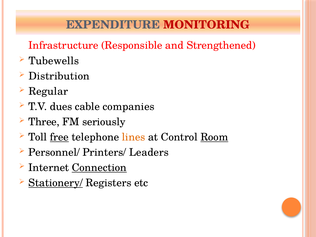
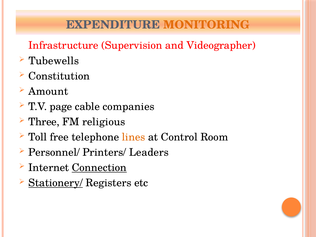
MONITORING colour: red -> orange (207, 25)
Responsible: Responsible -> Supervision (132, 46)
Strengthened: Strengthened -> Videographer (221, 46)
Distribution: Distribution -> Constitution (59, 76)
Regular: Regular -> Amount (48, 91)
dues: dues -> page (61, 107)
seriously: seriously -> religious (104, 122)
free underline: present -> none (59, 137)
Room underline: present -> none (214, 137)
